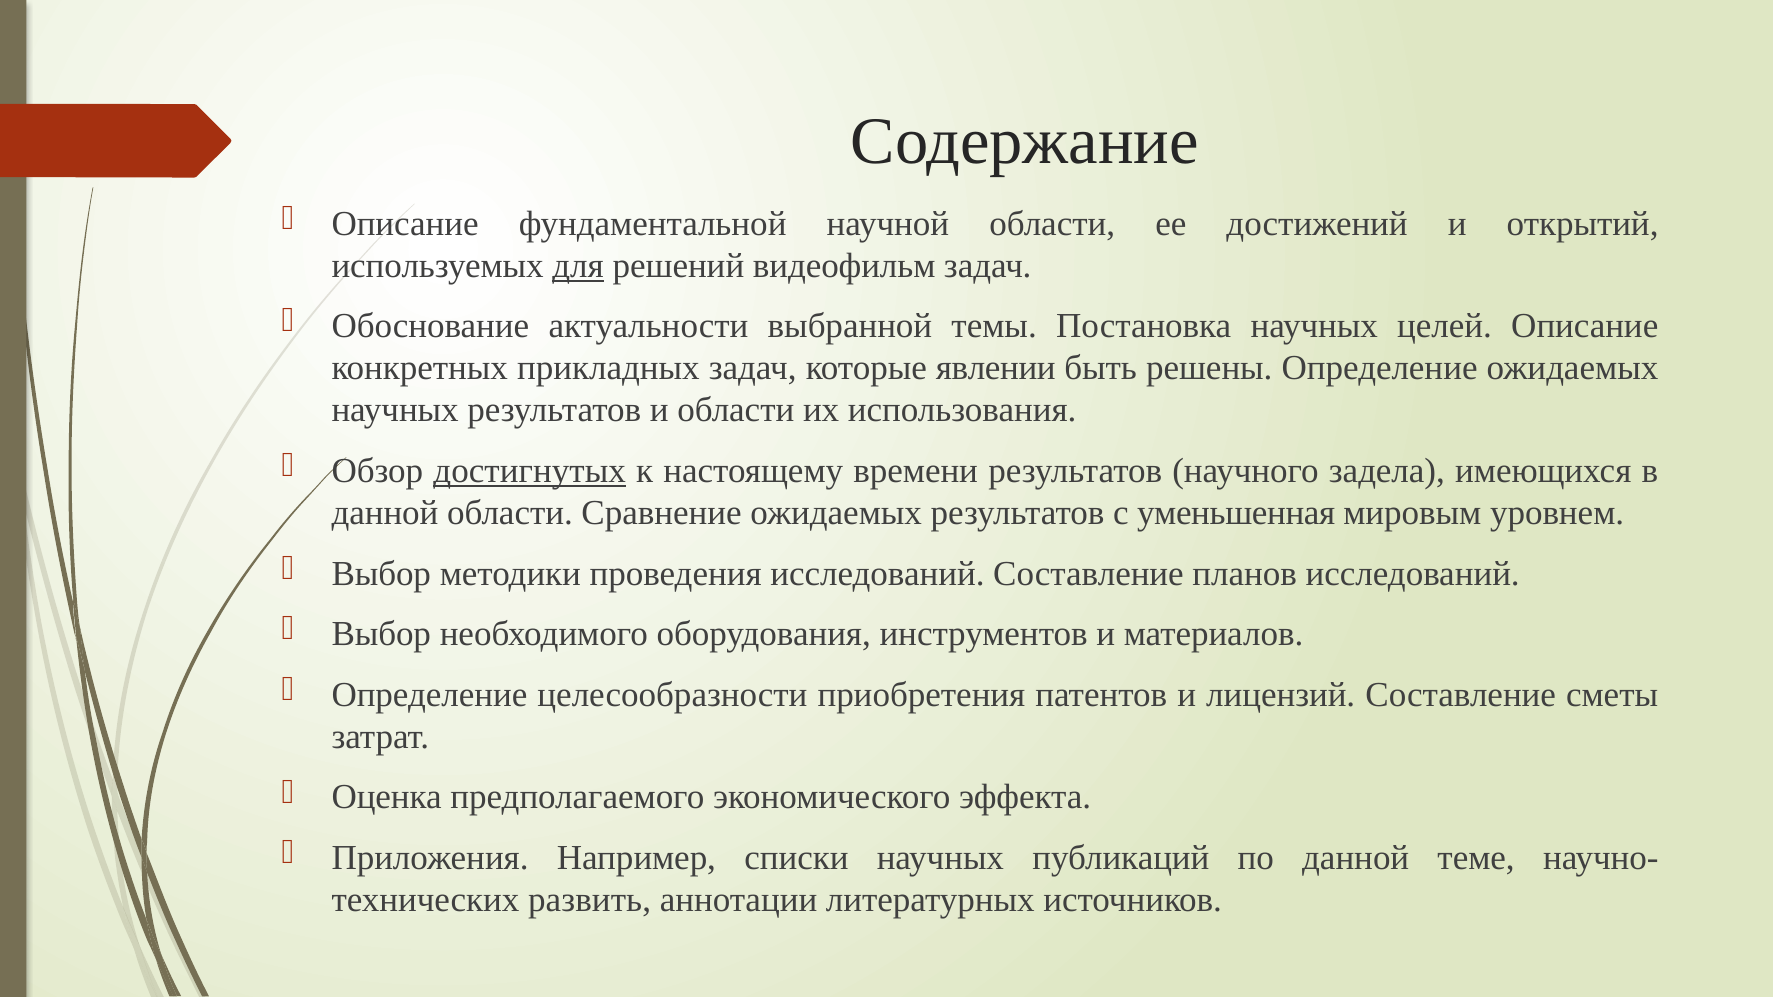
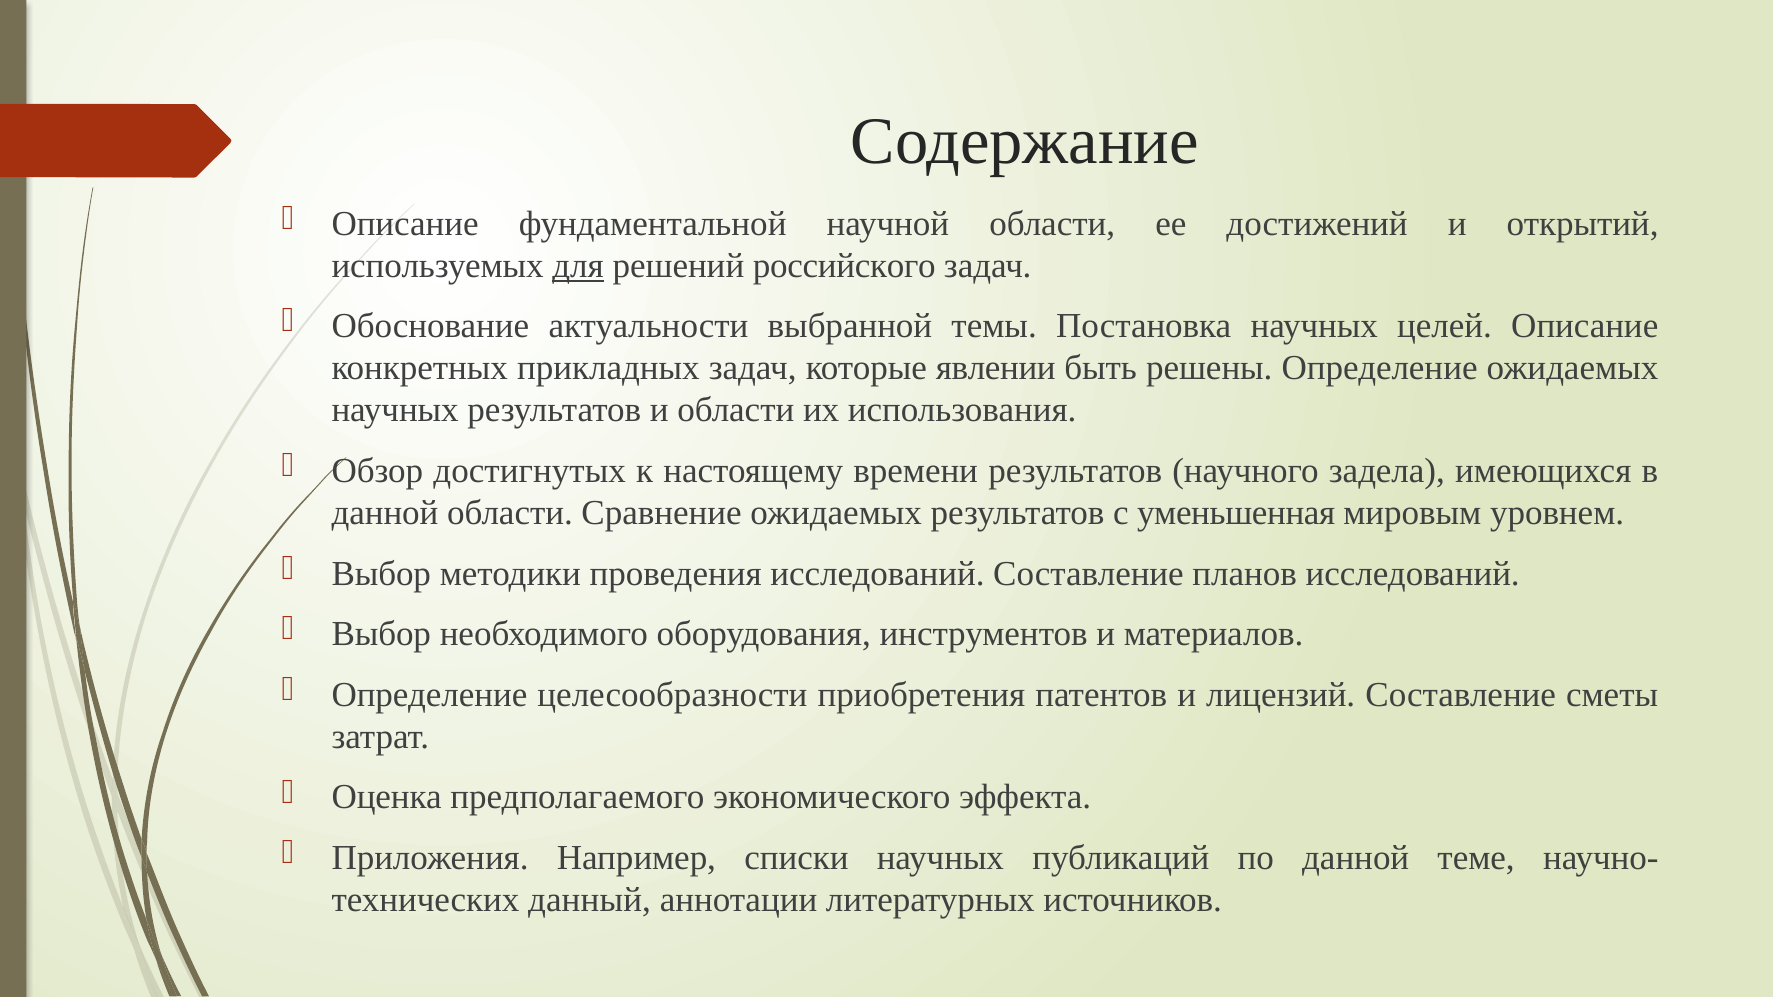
видеофильм: видеофильм -> российского (844, 266)
достигнутых underline: present -> none (530, 471)
развить: развить -> данный (590, 900)
